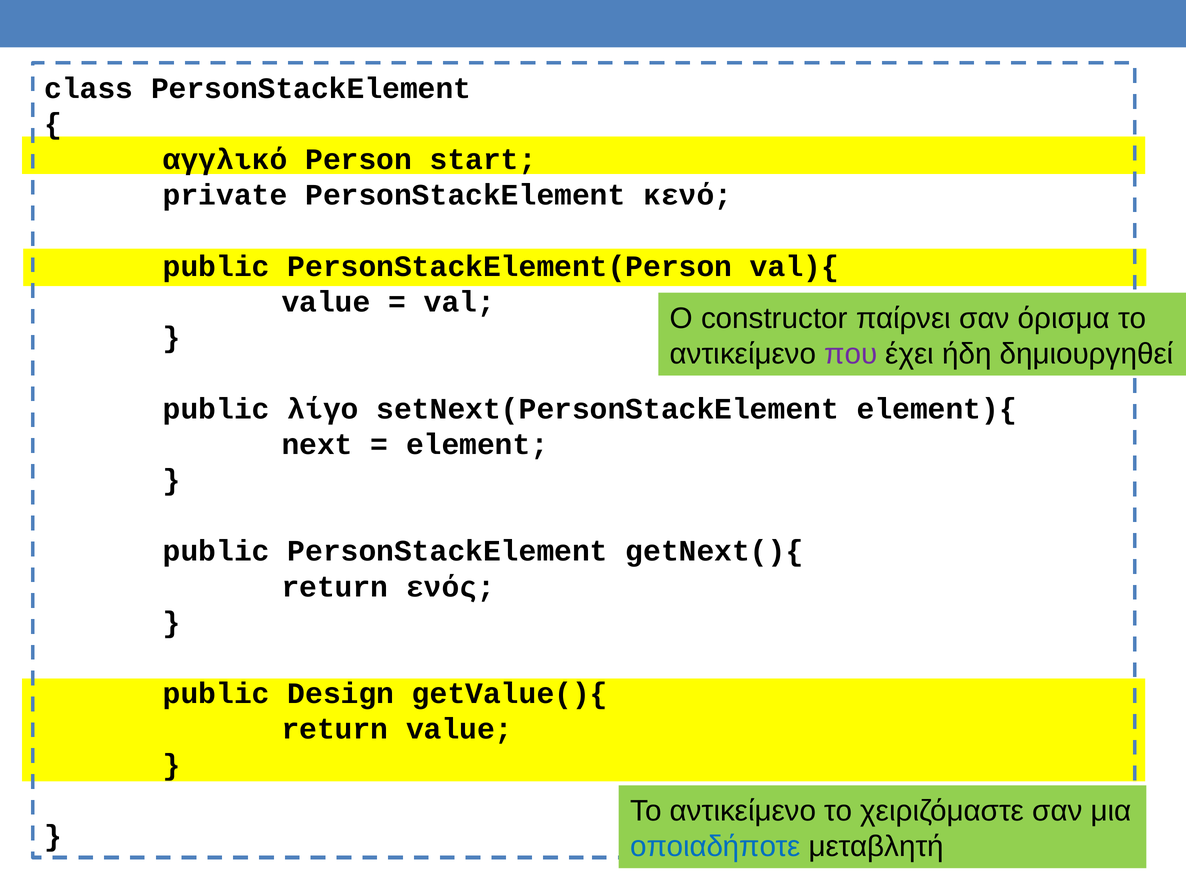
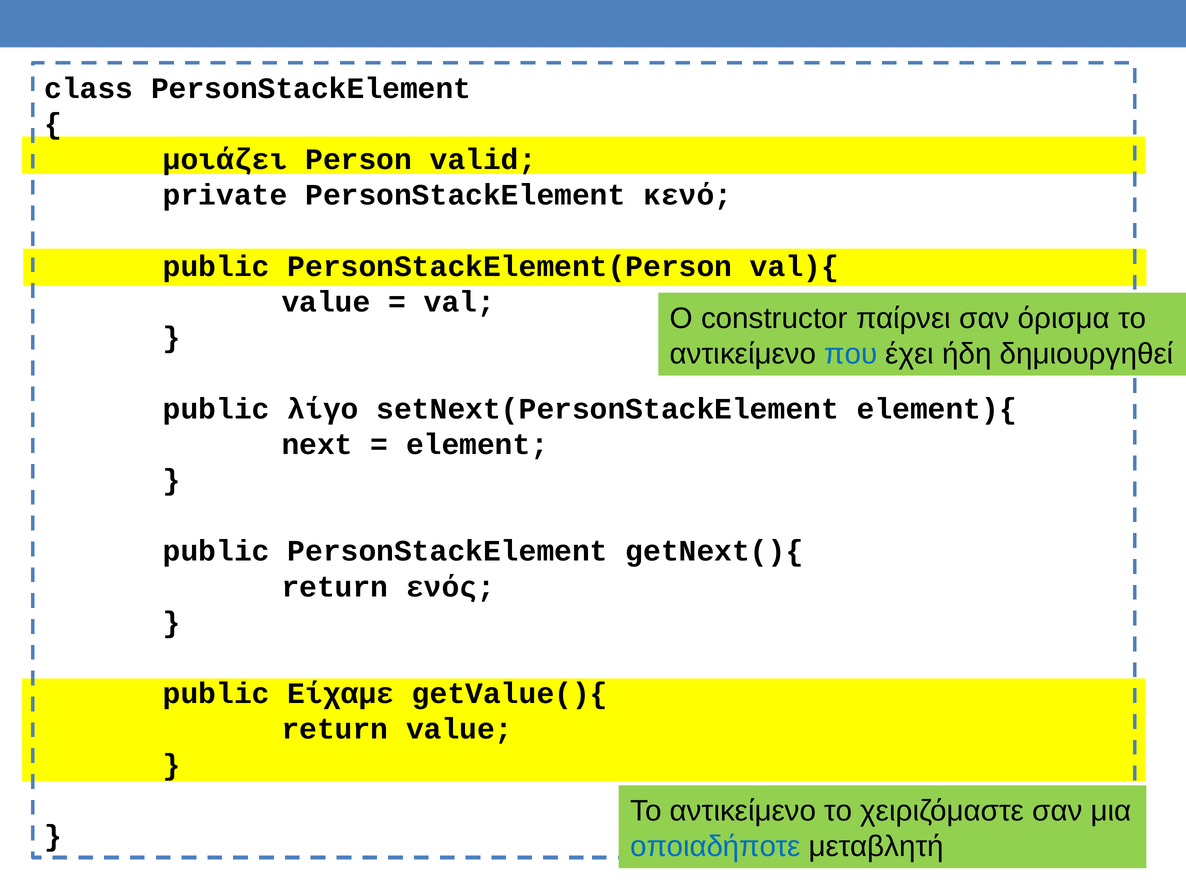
αγγλικό: αγγλικό -> μοιάζει (225, 159)
start: start -> valid (483, 159)
που colour: purple -> blue (851, 354)
Design: Design -> Είχαμε (341, 693)
